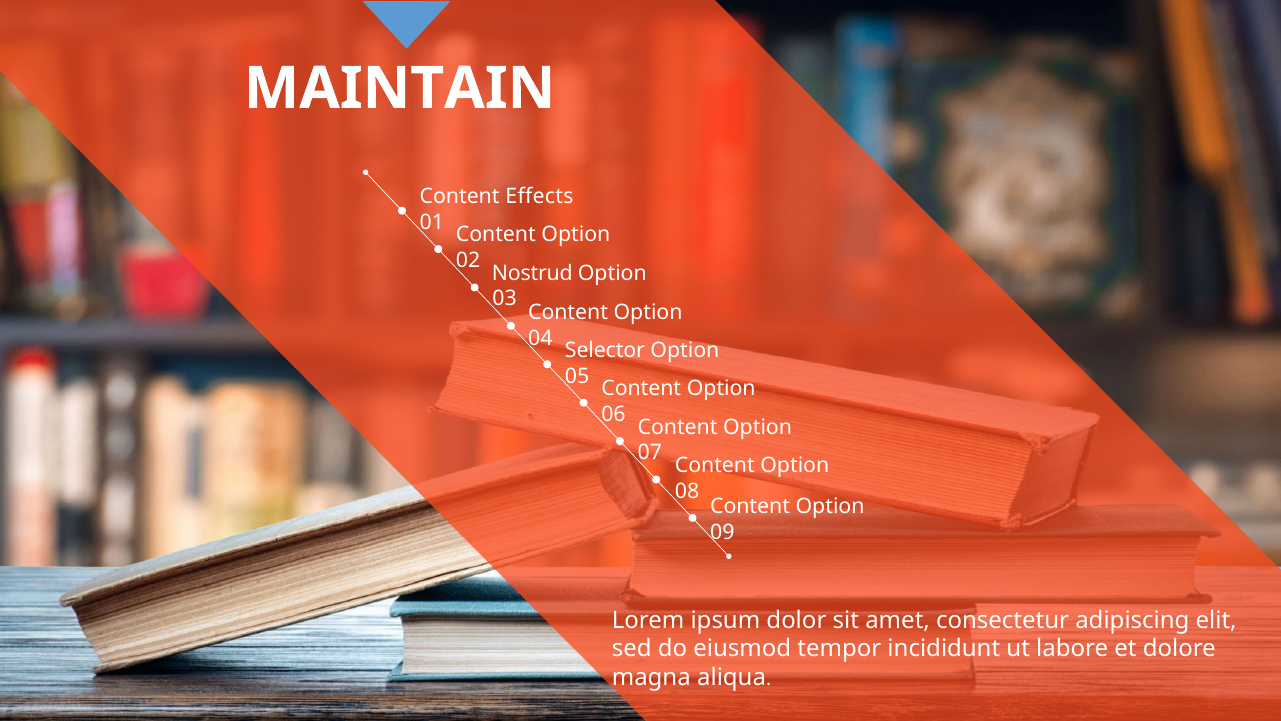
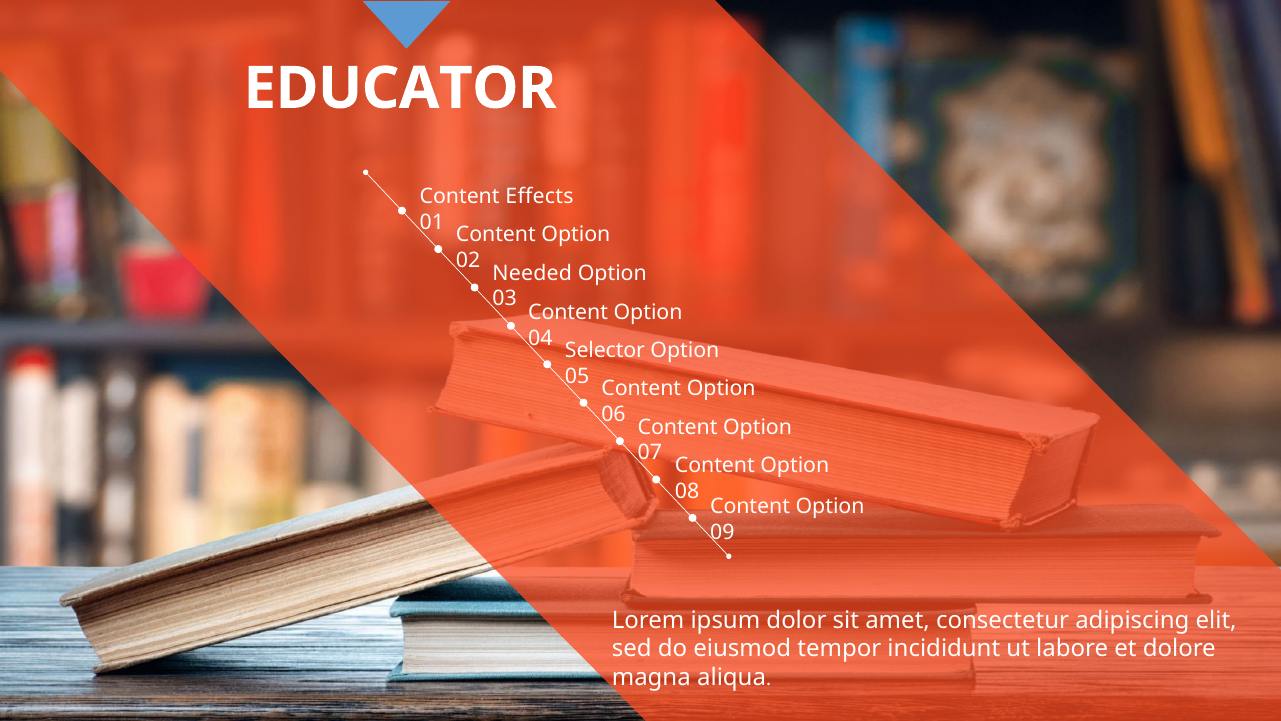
MAINTAIN: MAINTAIN -> EDUCATOR (400, 88)
Nostrud: Nostrud -> Needed (532, 273)
